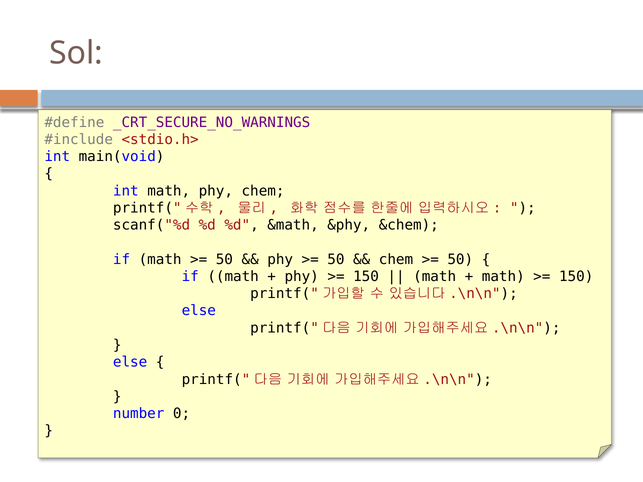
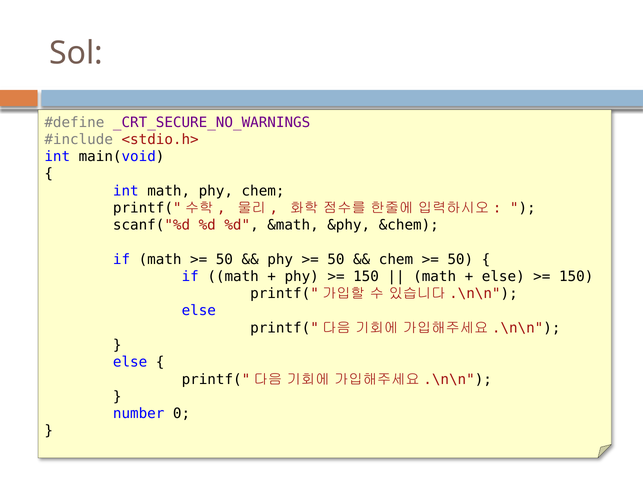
math: math -> else (503, 277)
